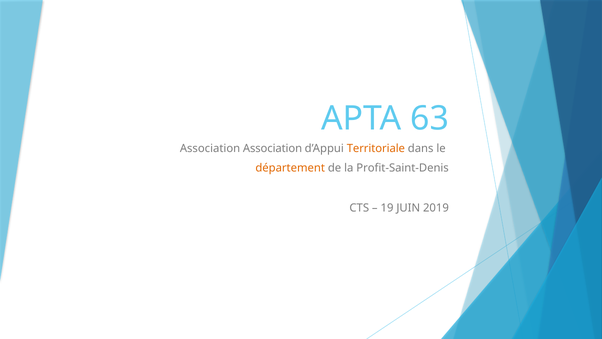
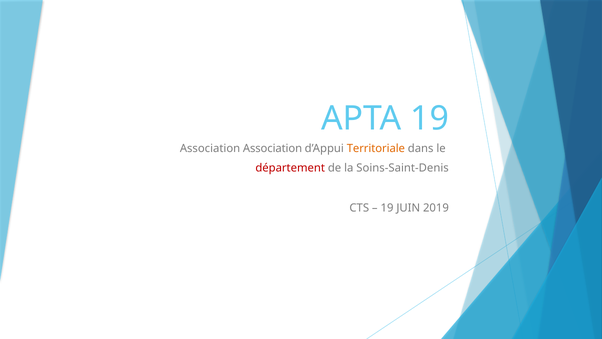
APTA 63: 63 -> 19 (430, 118)
département colour: orange -> red (290, 168)
Profit-Saint-Denis: Profit-Saint-Denis -> Soins-Saint-Denis (403, 168)
